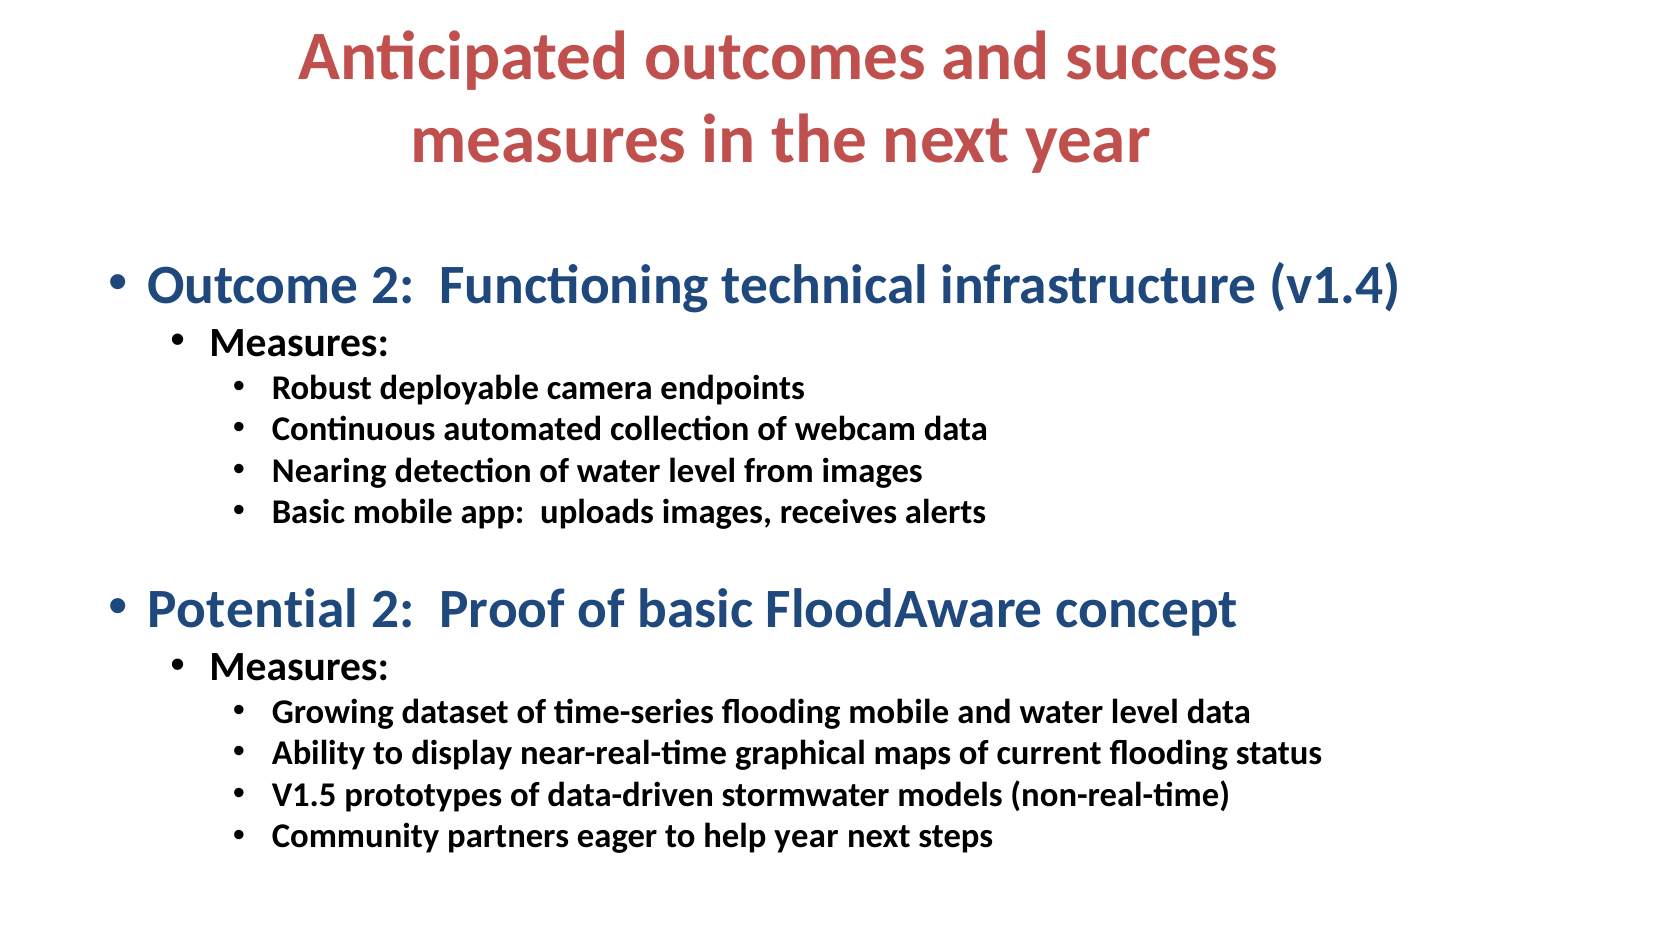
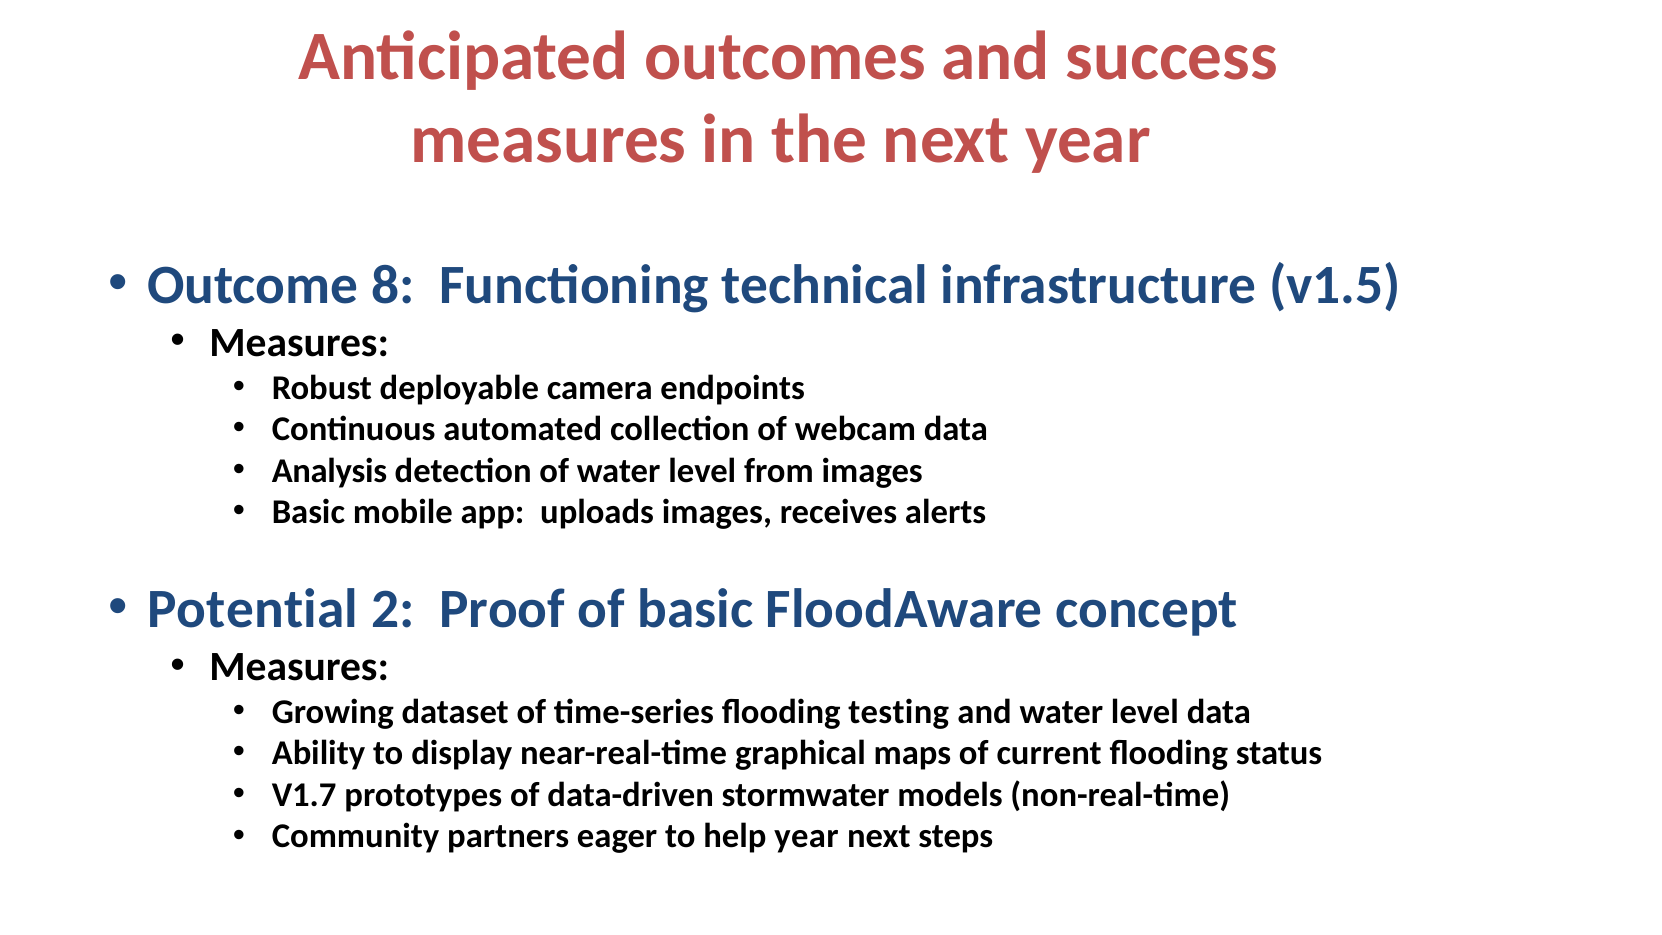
Outcome 2: 2 -> 8 (393, 285)
v1.4: v1.4 -> v1.5 (1335, 285)
Nearing: Nearing -> Analysis (329, 471)
flooding mobile: mobile -> testing (899, 712)
V1.5: V1.5 -> V1.7 (304, 795)
